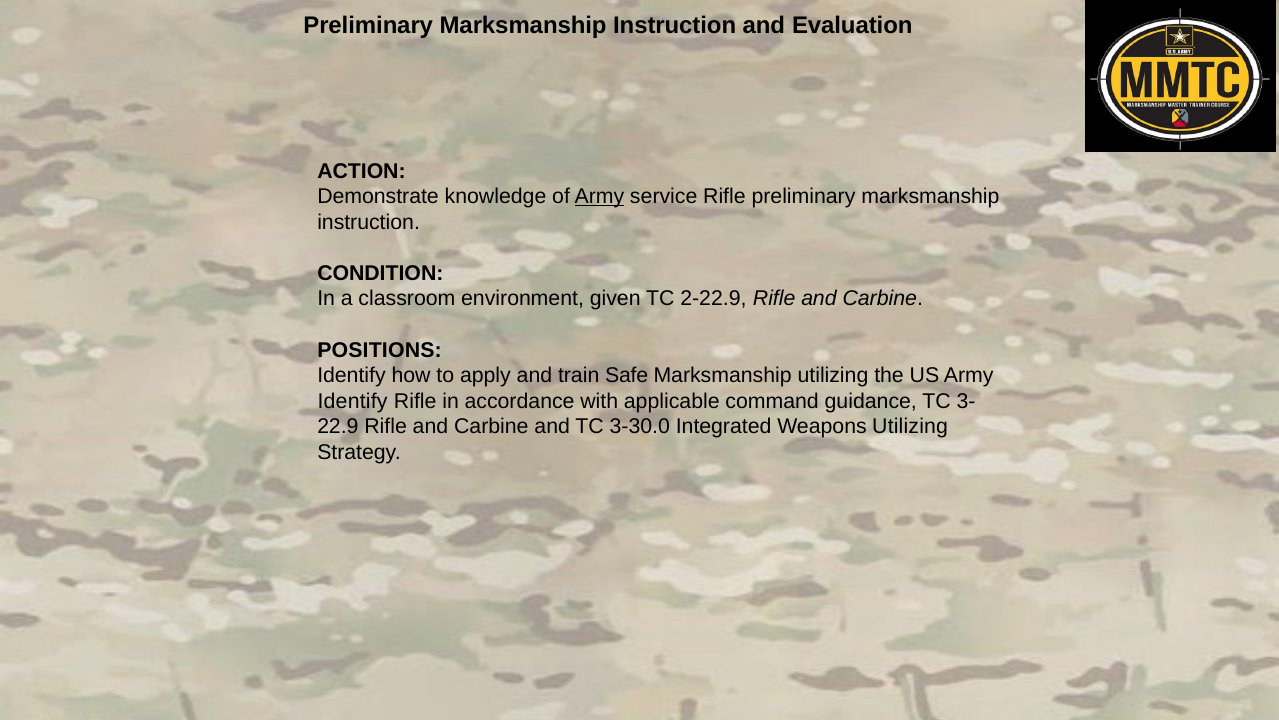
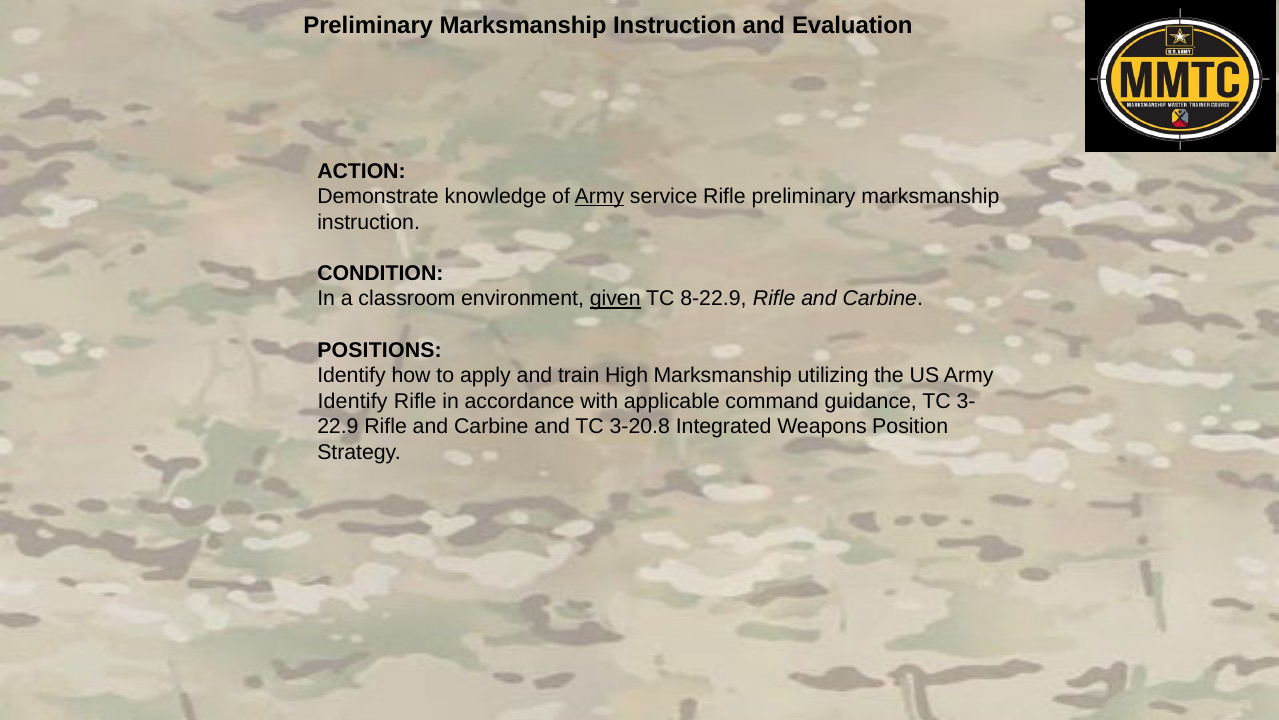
given underline: none -> present (615, 299)
2-22.9: 2-22.9 -> 8-22.9 (713, 299)
Safe: Safe -> High (627, 375)
3-30.0: 3-30.0 -> 3-20.8 (640, 427)
Weapons Utilizing: Utilizing -> Position (910, 427)
